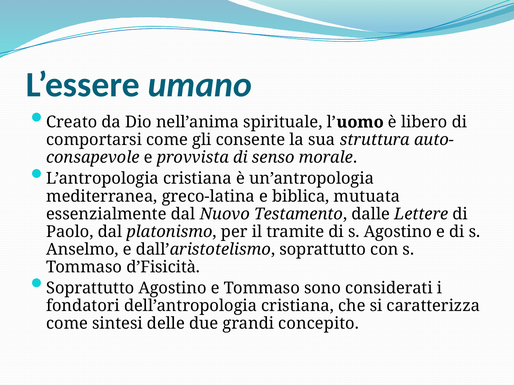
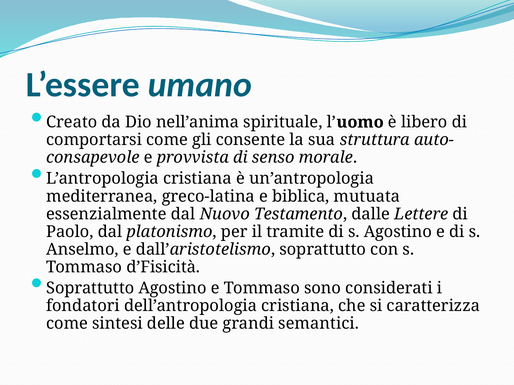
concepito: concepito -> semantici (319, 324)
